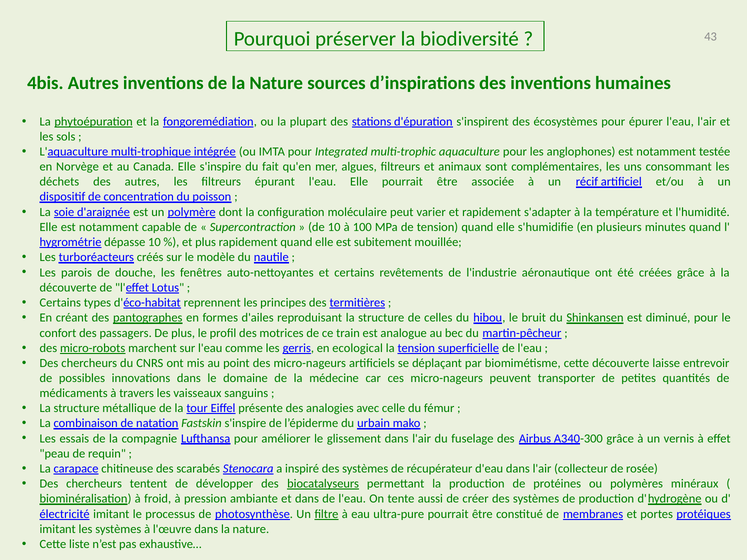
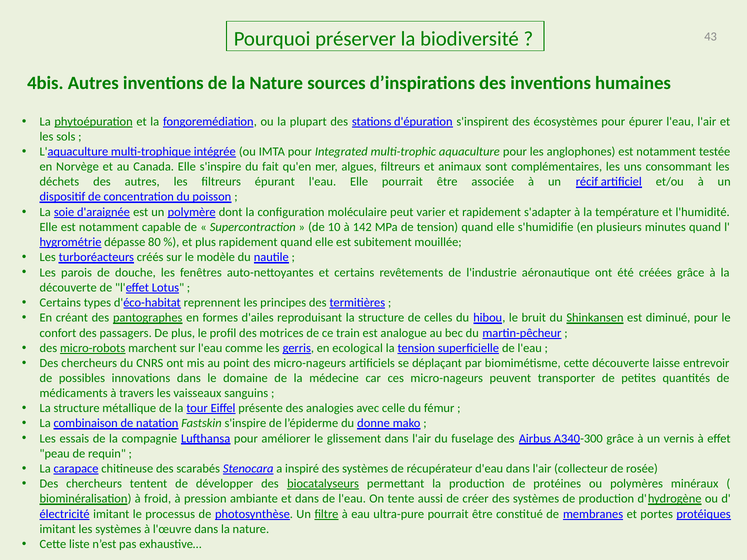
100: 100 -> 142 (362, 227)
dépasse 10: 10 -> 80 (154, 242)
urbain: urbain -> donne (374, 423)
